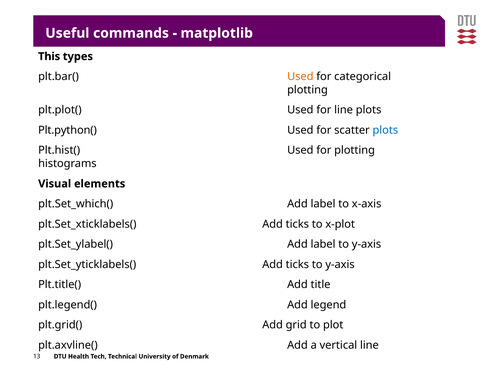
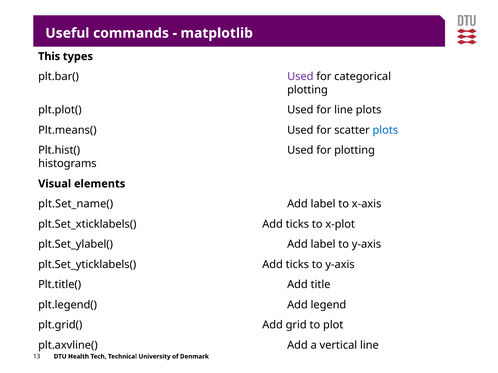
Used colour: orange -> purple (300, 77)
Plt.python(: Plt.python( -> Plt.means( (67, 130)
plt.Set_which(: plt.Set_which( -> plt.Set_name( (76, 204)
